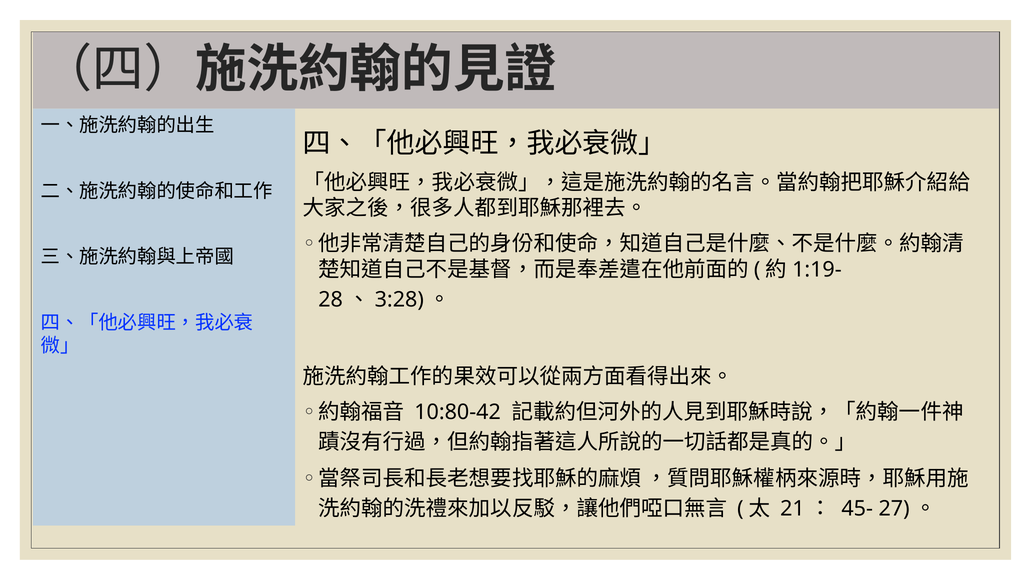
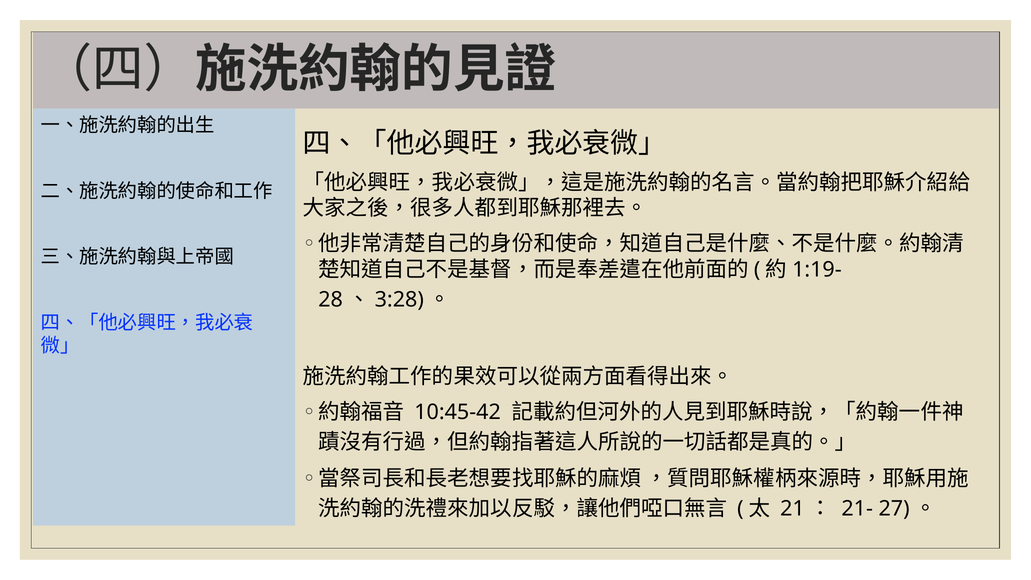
10:80-42: 10:80-42 -> 10:45-42 (458, 412)
45-: 45- -> 21- (857, 509)
